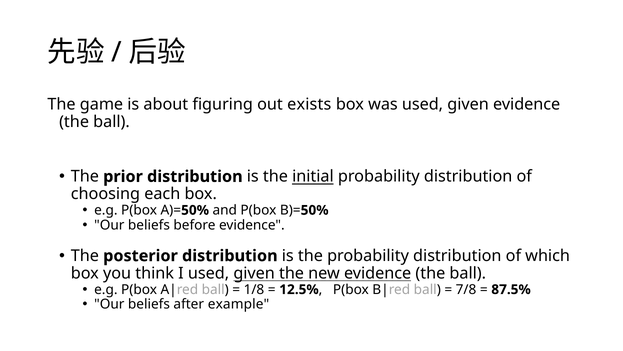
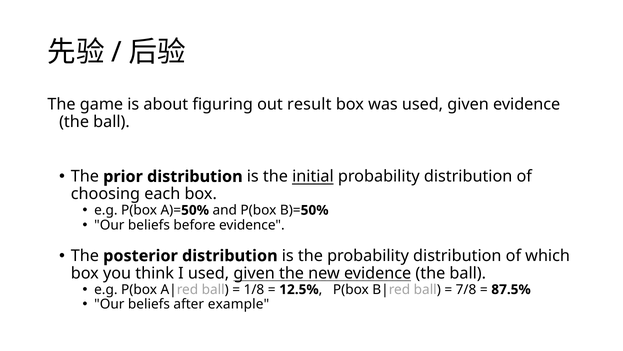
exists: exists -> result (309, 104)
